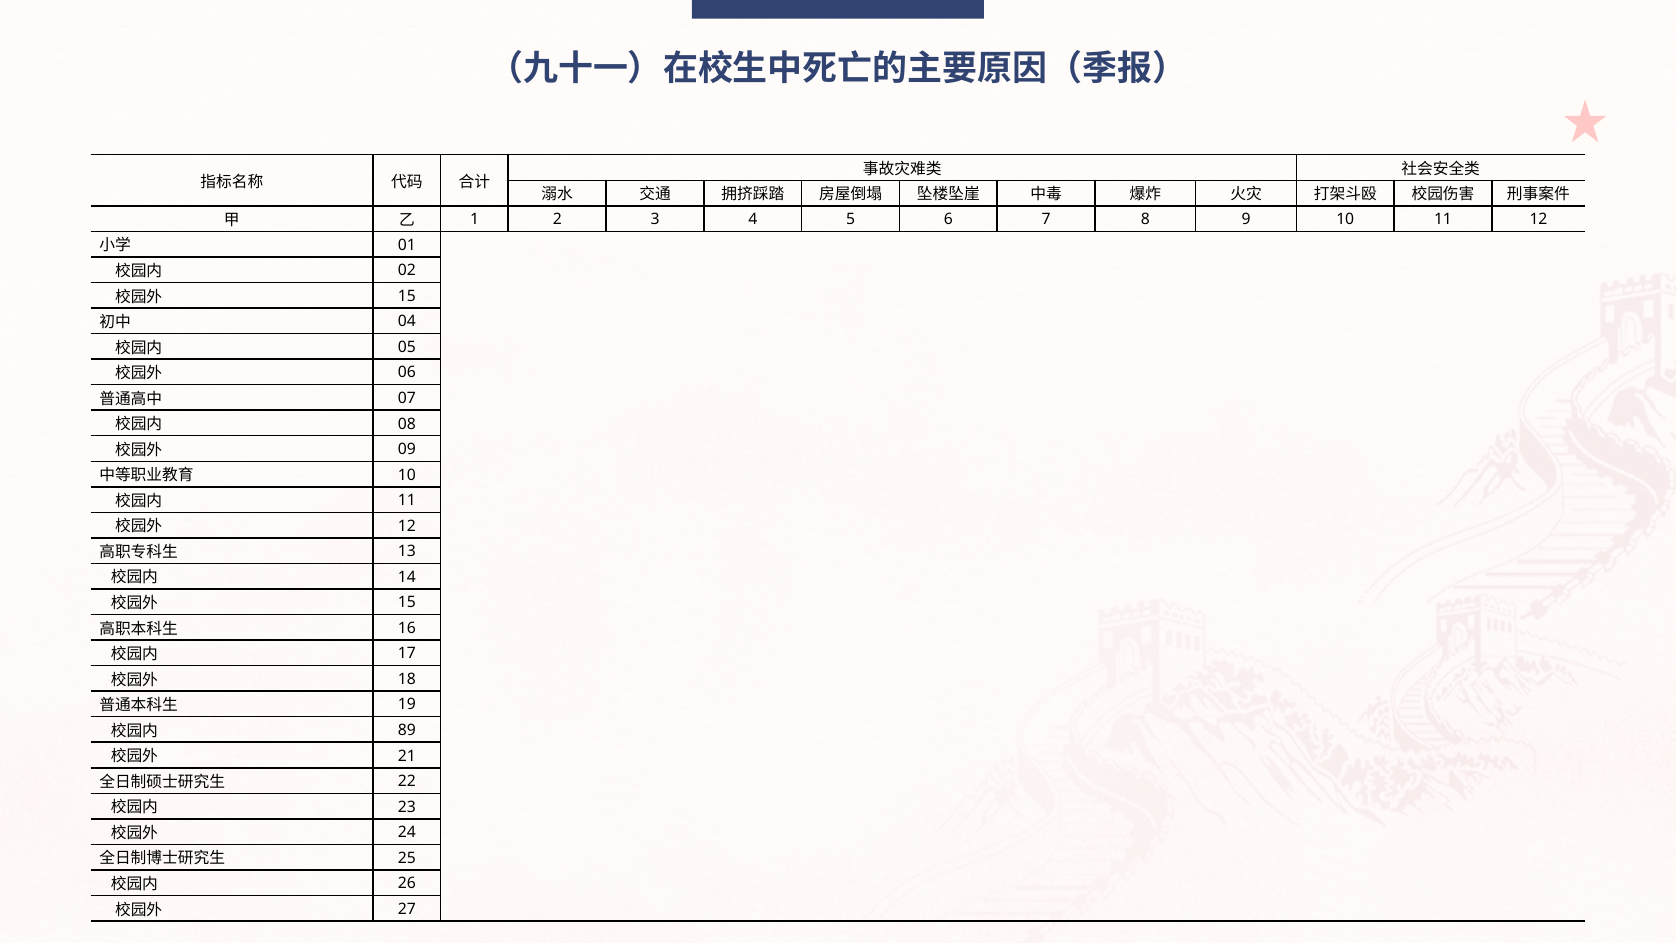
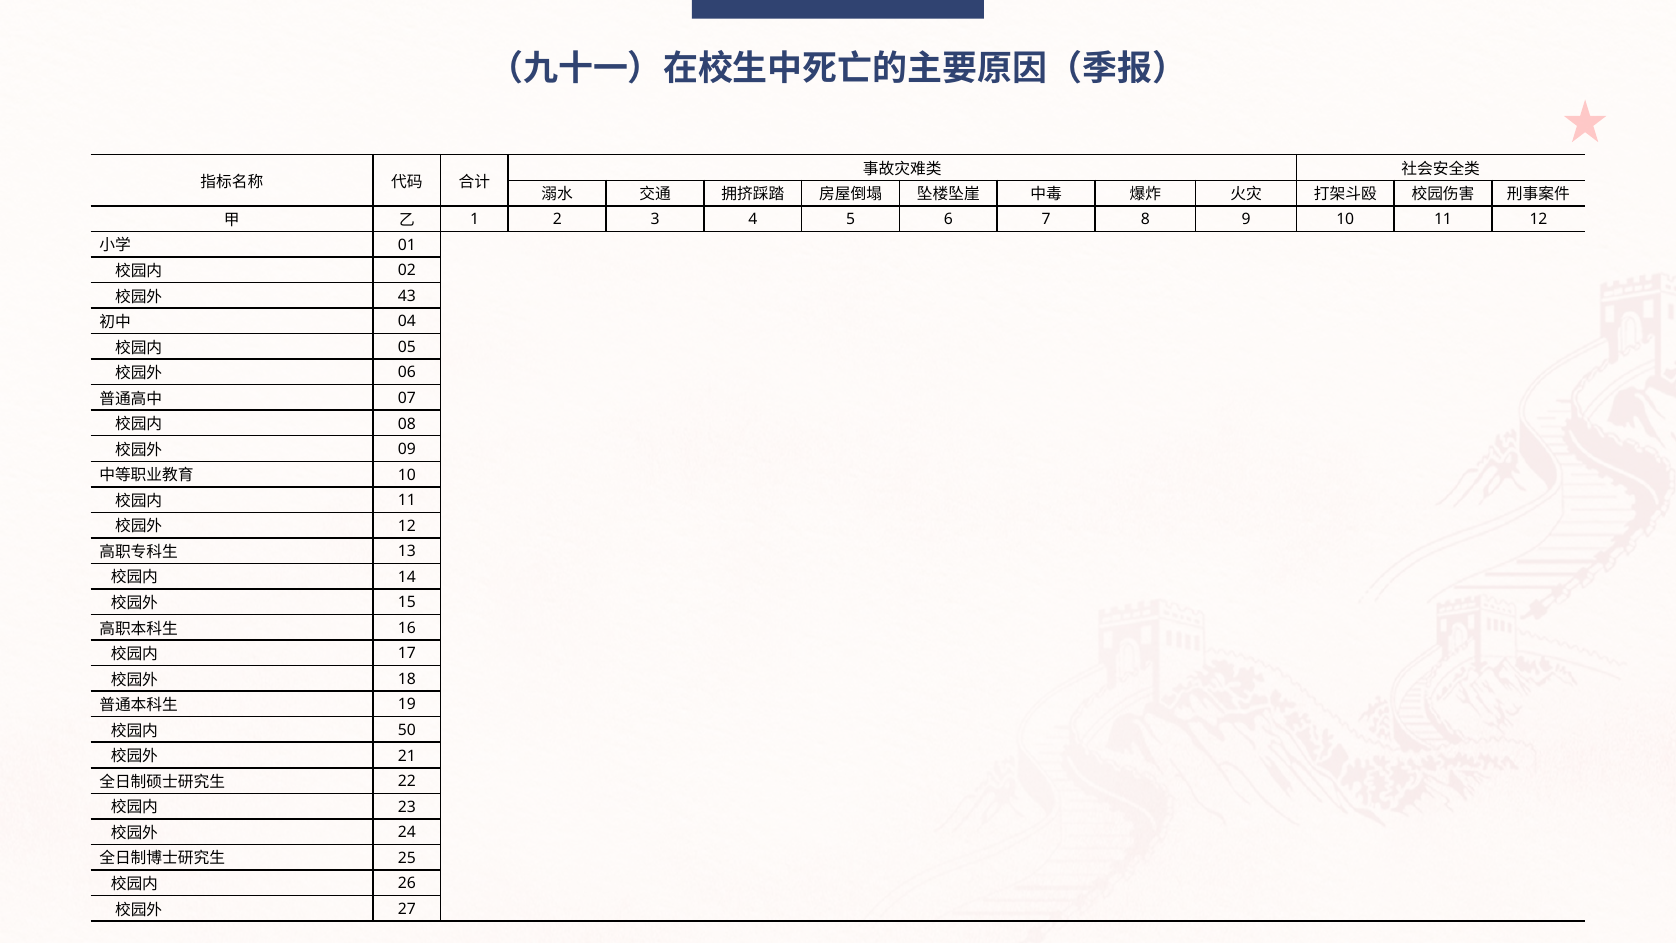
15: 15 -> 43 (407, 296)
89: 89 -> 50 (407, 730)
